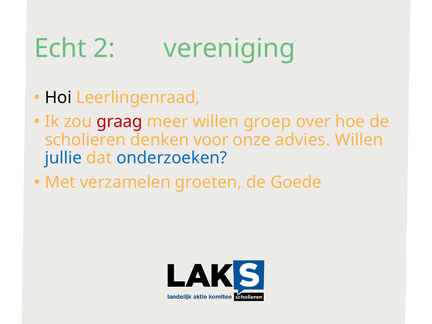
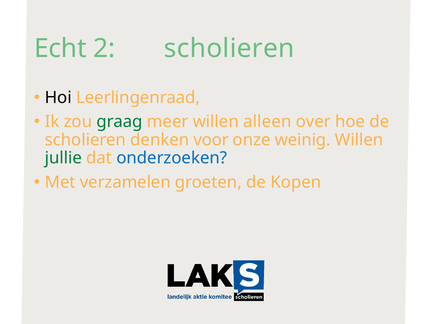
2 vereniging: vereniging -> scholieren (229, 48)
graag colour: red -> green (120, 122)
groep: groep -> alleen (267, 122)
advies: advies -> weinig (303, 140)
jullie colour: blue -> green (63, 158)
Goede: Goede -> Kopen (296, 182)
